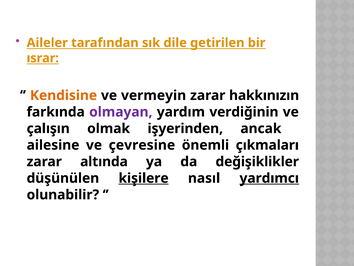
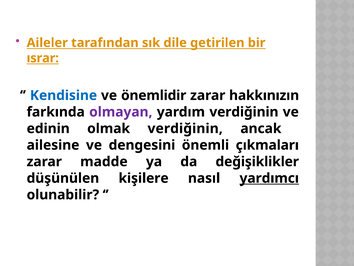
Kendisine colour: orange -> blue (64, 95)
vermeyin: vermeyin -> önemlidir (154, 95)
çalışın: çalışın -> edinin (48, 128)
olmak işyerinden: işyerinden -> verdiğinin (185, 128)
çevresine: çevresine -> dengesini (142, 145)
altında: altında -> madde (104, 161)
kişilere underline: present -> none (144, 178)
